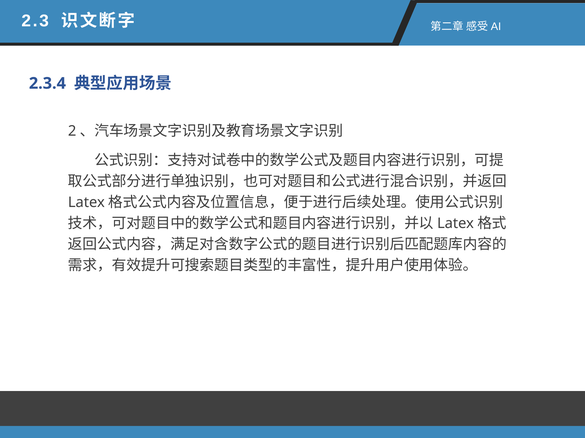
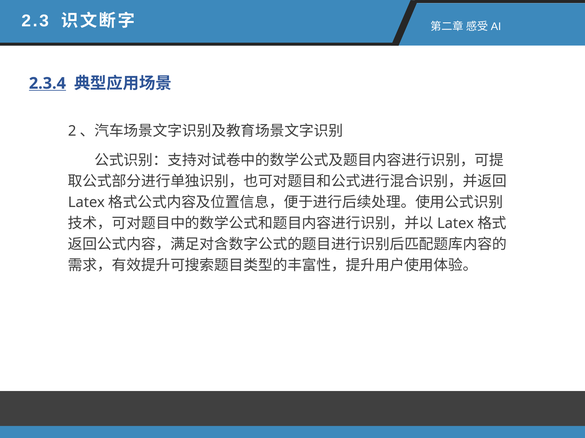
2.3.4 underline: none -> present (47, 83)
